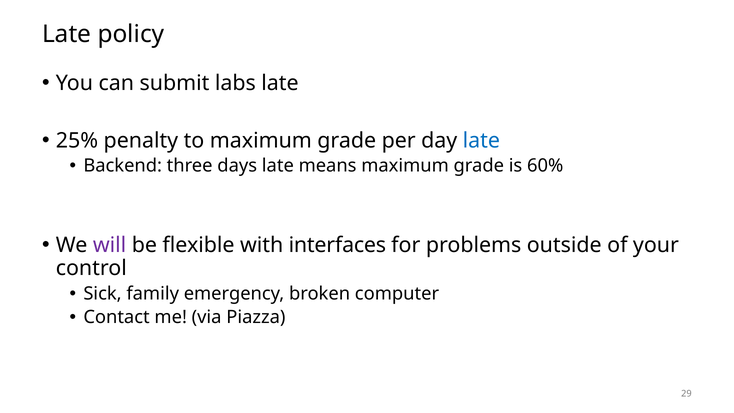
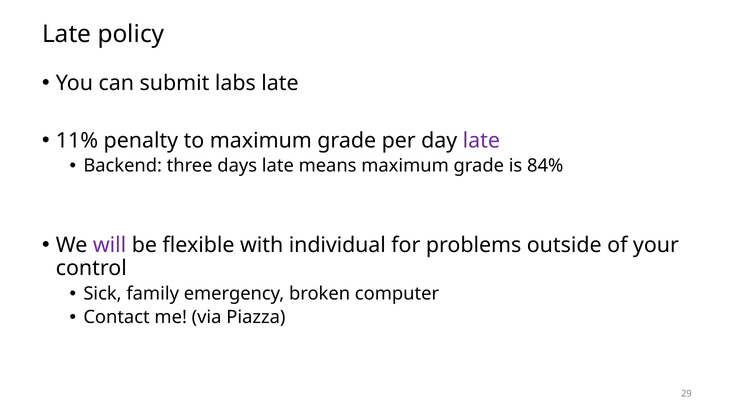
25%: 25% -> 11% (77, 140)
late colour: blue -> purple (481, 140)
60%: 60% -> 84% (545, 166)
interfaces: interfaces -> individual (337, 245)
